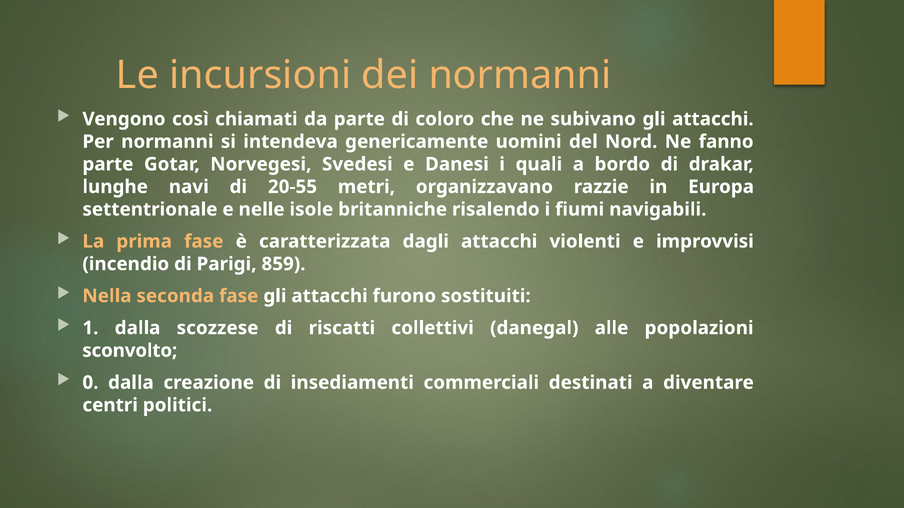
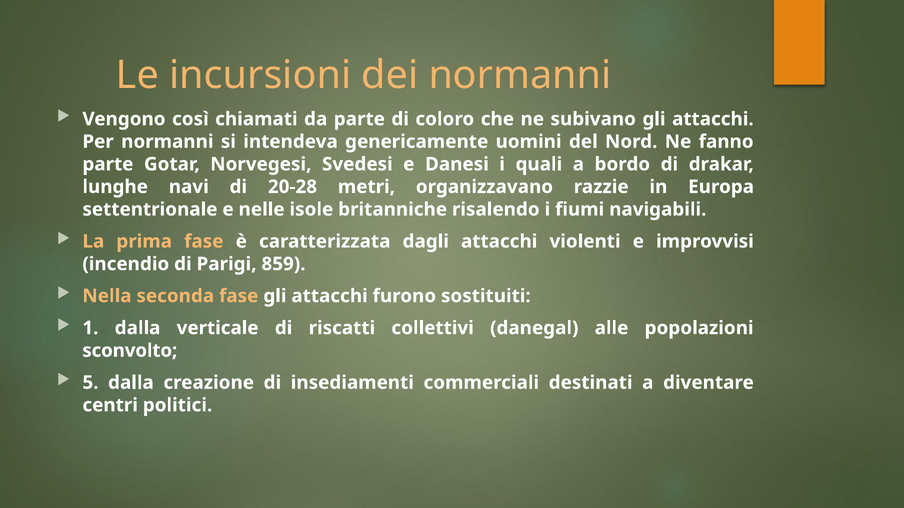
20-55: 20-55 -> 20-28 (292, 187)
scozzese: scozzese -> verticale (218, 328)
0: 0 -> 5 (90, 383)
